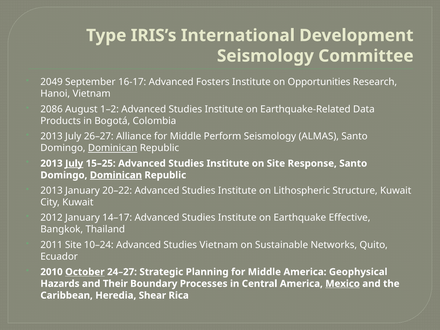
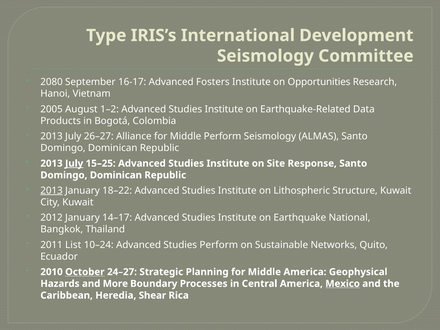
2049: 2049 -> 2080 (52, 82)
2086: 2086 -> 2005 (52, 109)
Dominican underline: present -> none (113, 148)
Dominican underline: present -> none (116, 175)
2013 underline: none -> present (52, 191)
20–22: 20–22 -> 18–22 (117, 191)
Effective: Effective -> National (350, 218)
2011 Site: Site -> List (73, 245)
Studies Vietnam: Vietnam -> Perform (219, 245)
Their: Their -> More (115, 284)
